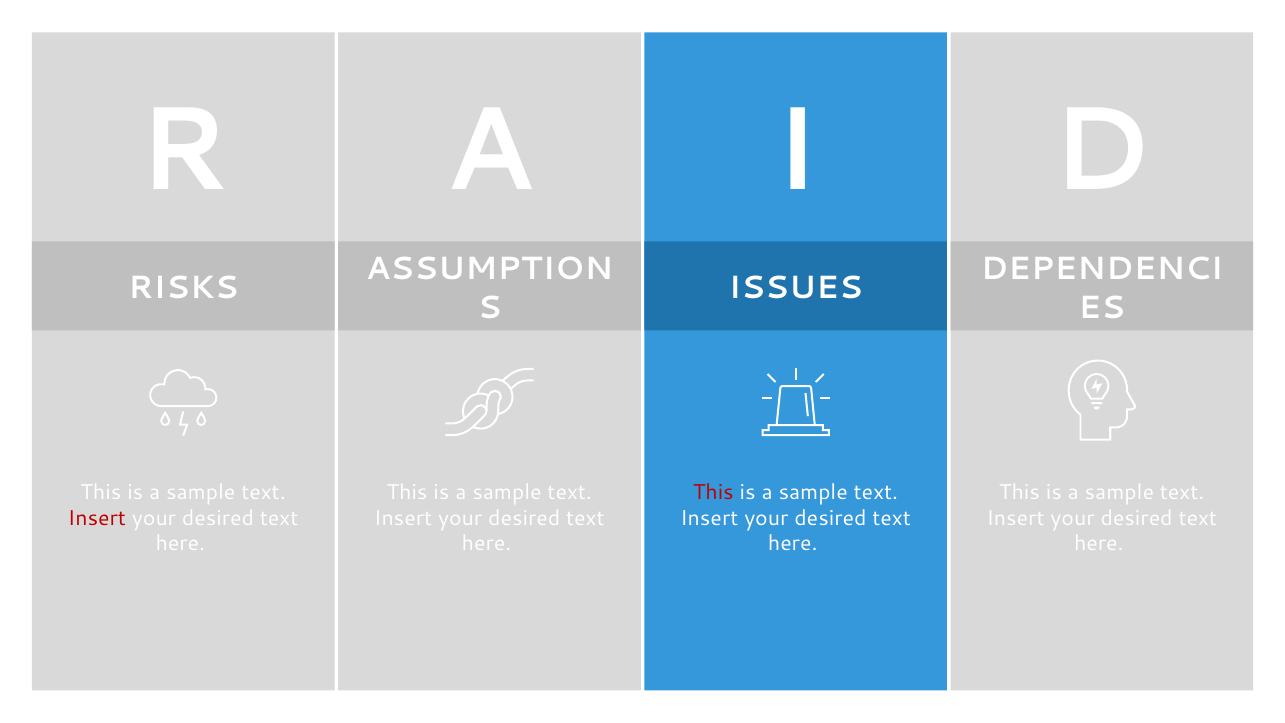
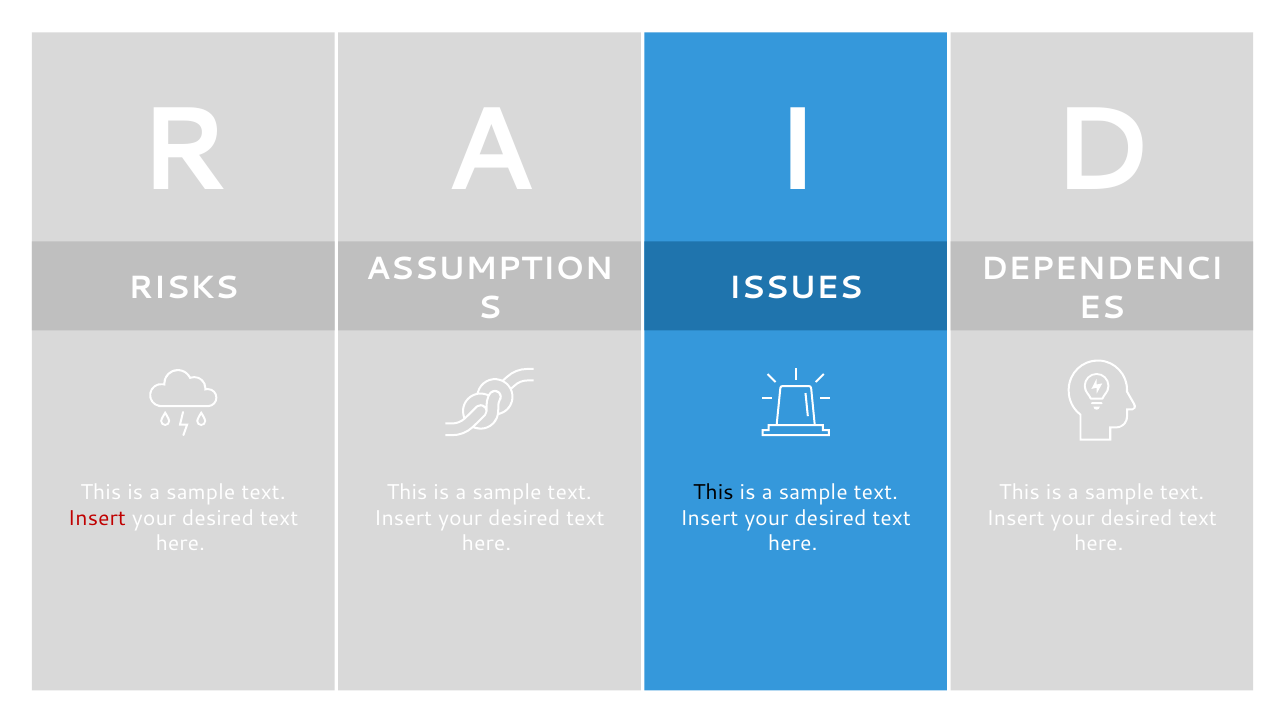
This colour: red -> black (713, 492)
